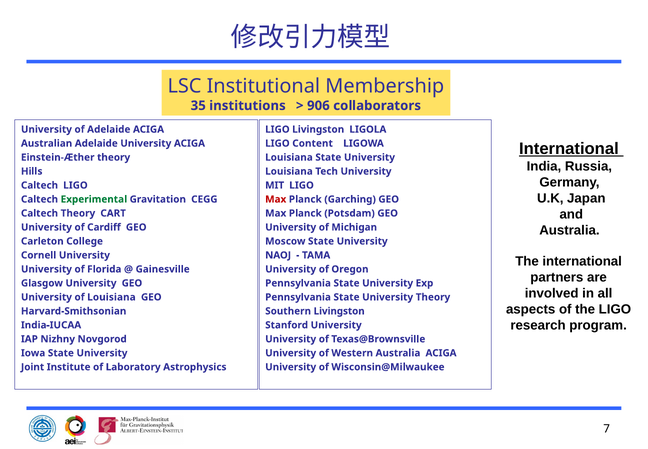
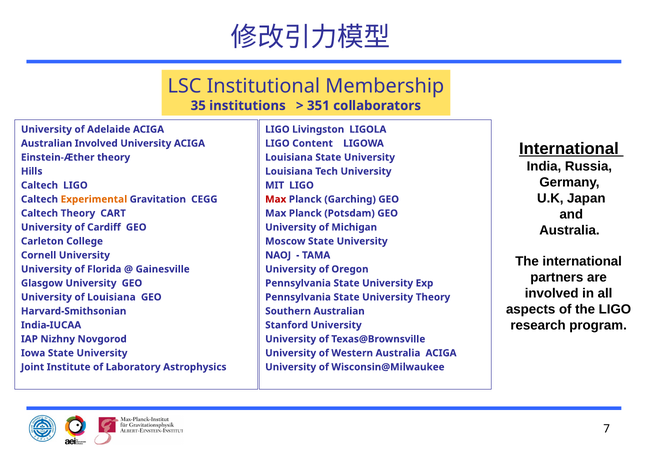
906: 906 -> 351 (318, 106)
Australian Adelaide: Adelaide -> Involved (96, 143)
Experimental colour: green -> orange (94, 199)
Southern Livingston: Livingston -> Australian (339, 311)
